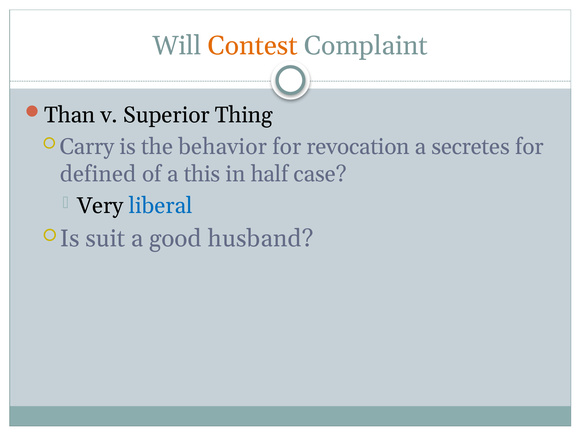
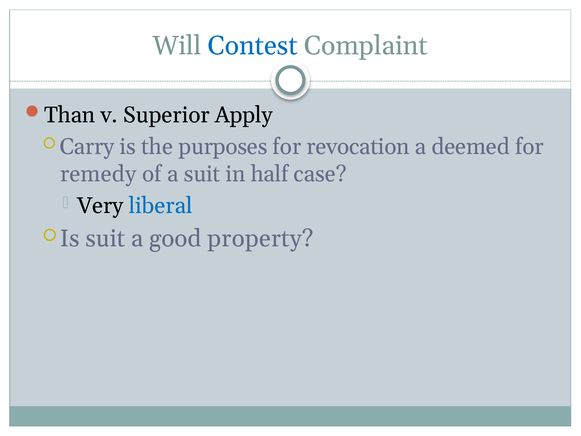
Contest colour: orange -> blue (253, 46)
Thing: Thing -> Apply (244, 115)
behavior: behavior -> purposes (223, 147)
secretes: secretes -> deemed (471, 147)
defined: defined -> remedy (98, 174)
a this: this -> suit (202, 174)
husband: husband -> property (261, 239)
